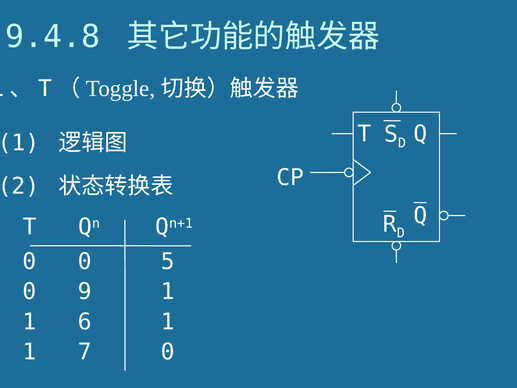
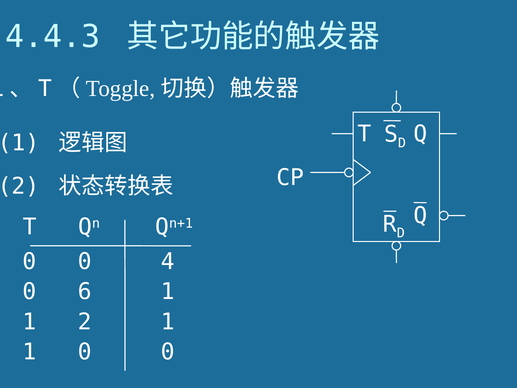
9.4.8: 9.4.8 -> 4.4.3 (53, 37)
5: 5 -> 4 (168, 261)
9: 9 -> 6 (85, 292)
1 6: 6 -> 2 (85, 322)
1 7: 7 -> 0 (85, 352)
